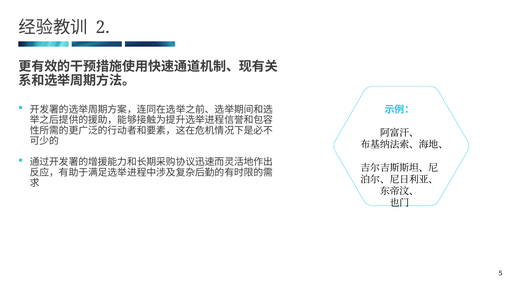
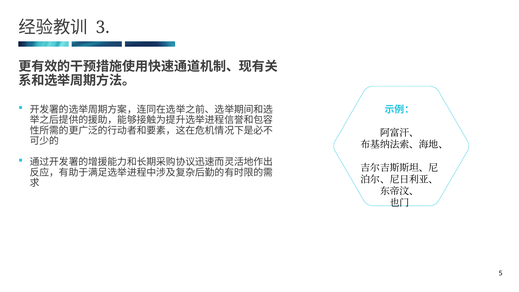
2: 2 -> 3 (103, 27)
